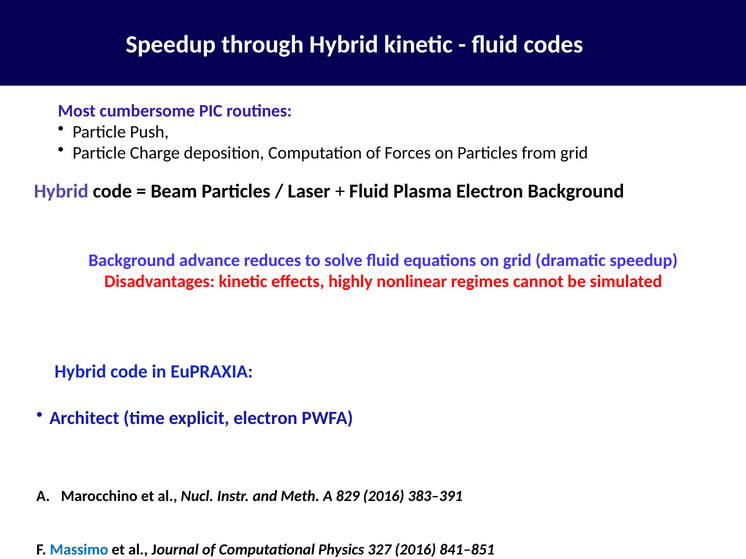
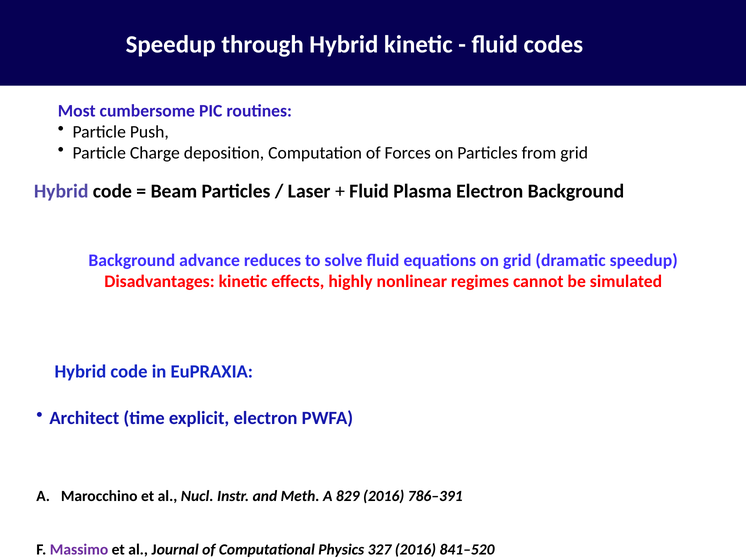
383–391: 383–391 -> 786–391 (435, 496)
Massimo colour: blue -> purple (79, 550)
841–851: 841–851 -> 841–520 (467, 550)
